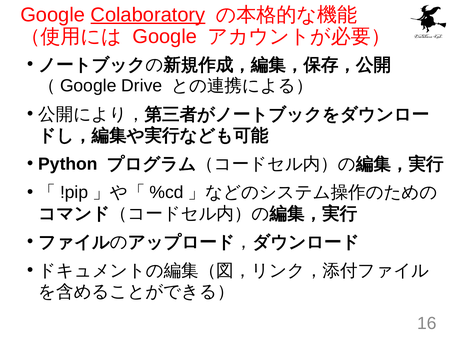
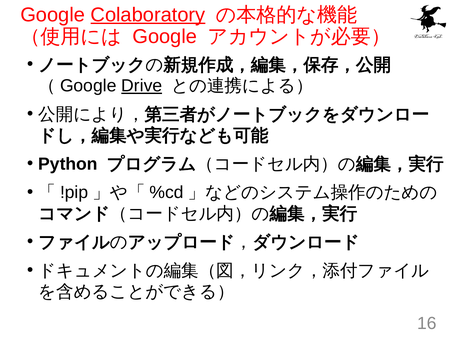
Drive underline: none -> present (142, 86)
